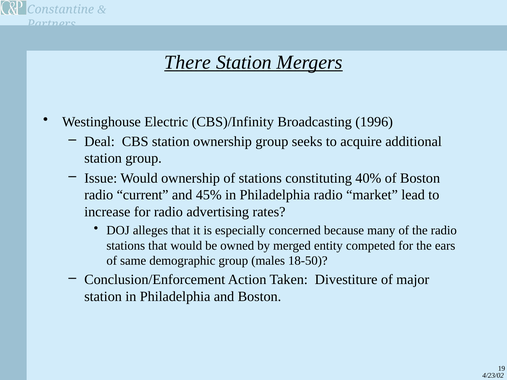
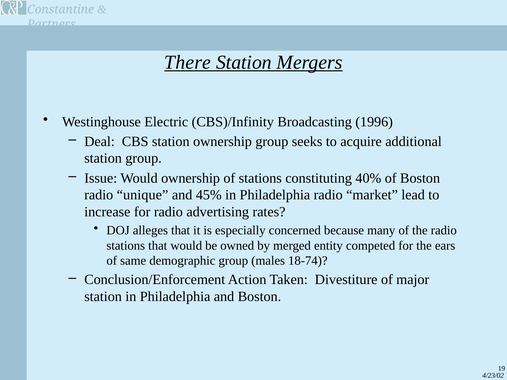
current: current -> unique (143, 195)
18-50: 18-50 -> 18-74 (308, 261)
